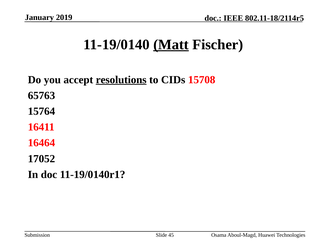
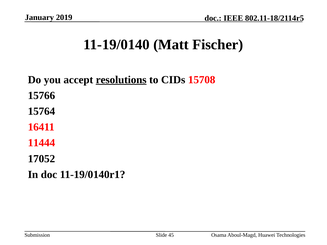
Matt underline: present -> none (171, 45)
65763: 65763 -> 15766 (41, 96)
16464: 16464 -> 11444 (41, 143)
